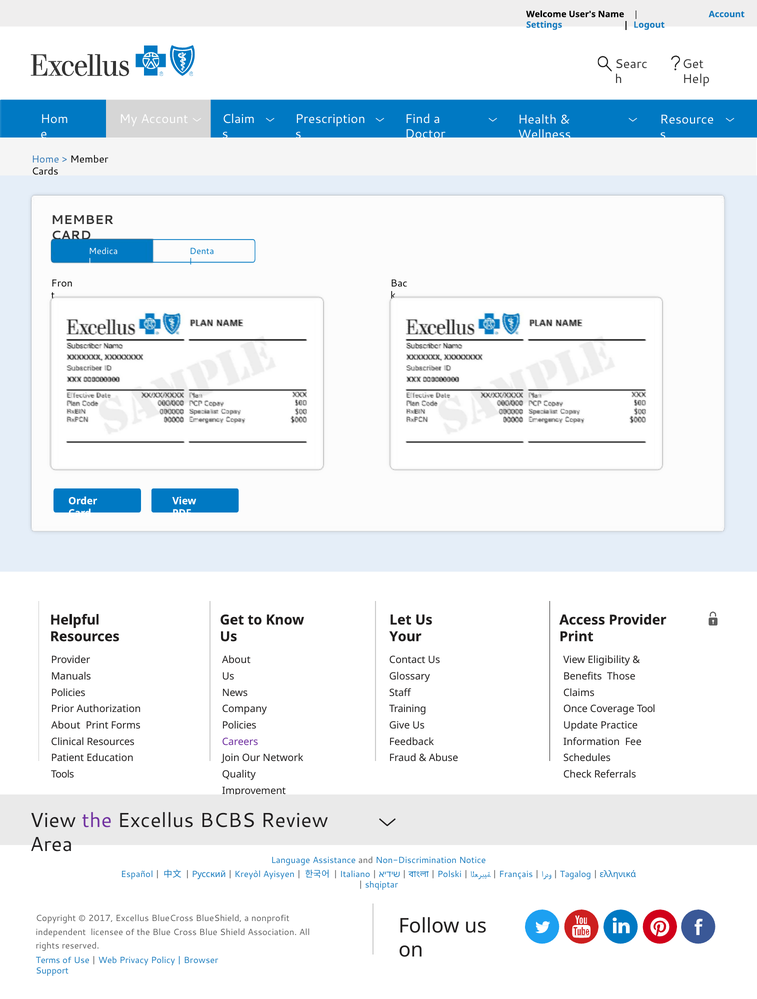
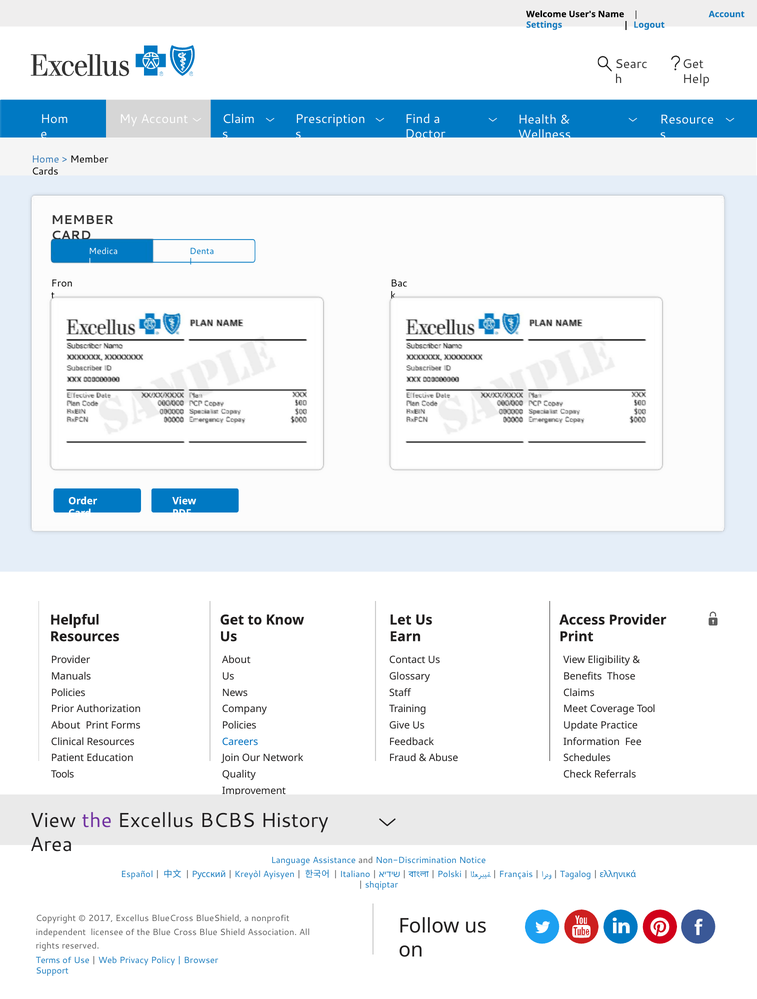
Your: Your -> Earn (405, 636)
Once: Once -> Meet (575, 709)
Careers colour: purple -> blue (240, 741)
Review: Review -> History (295, 820)
